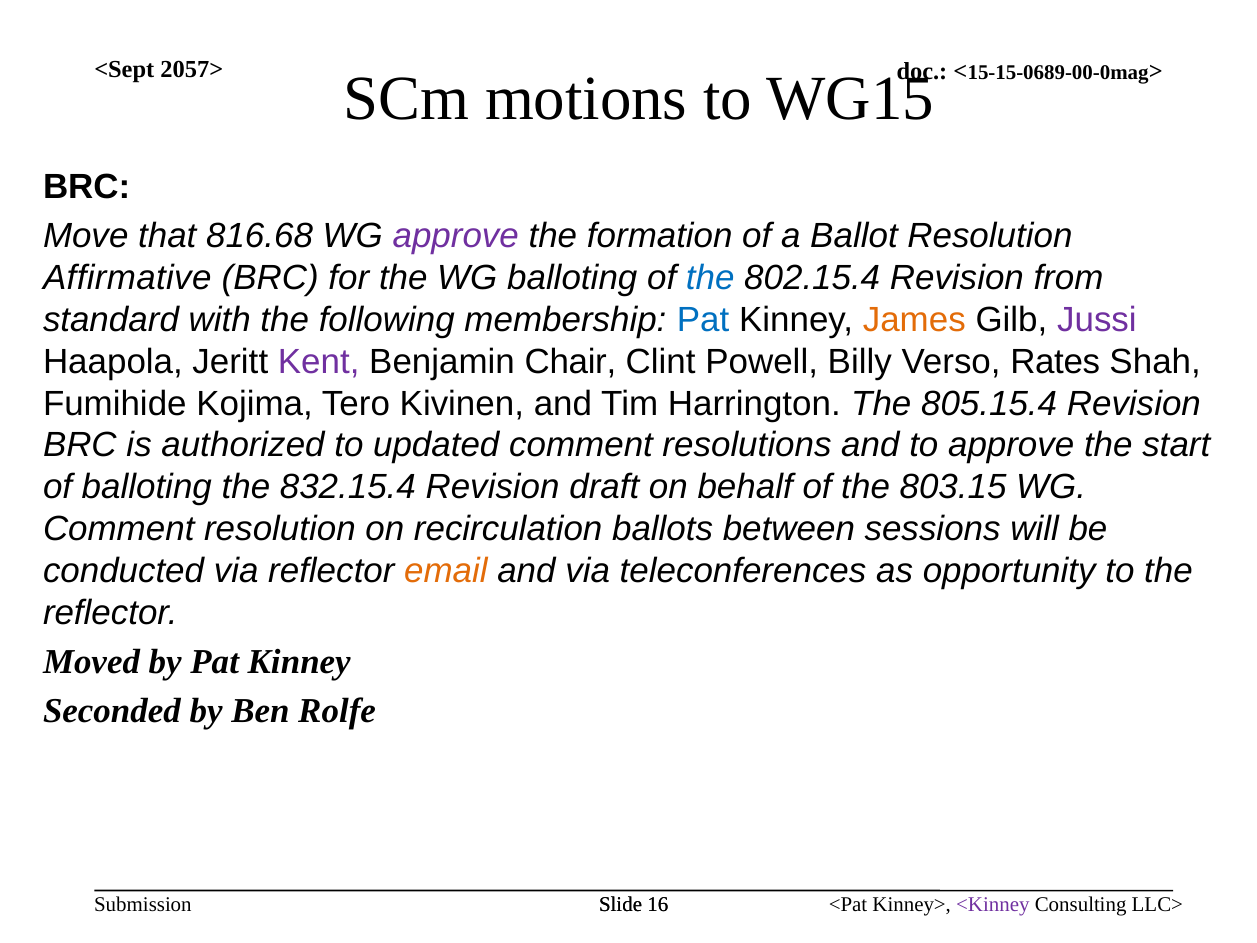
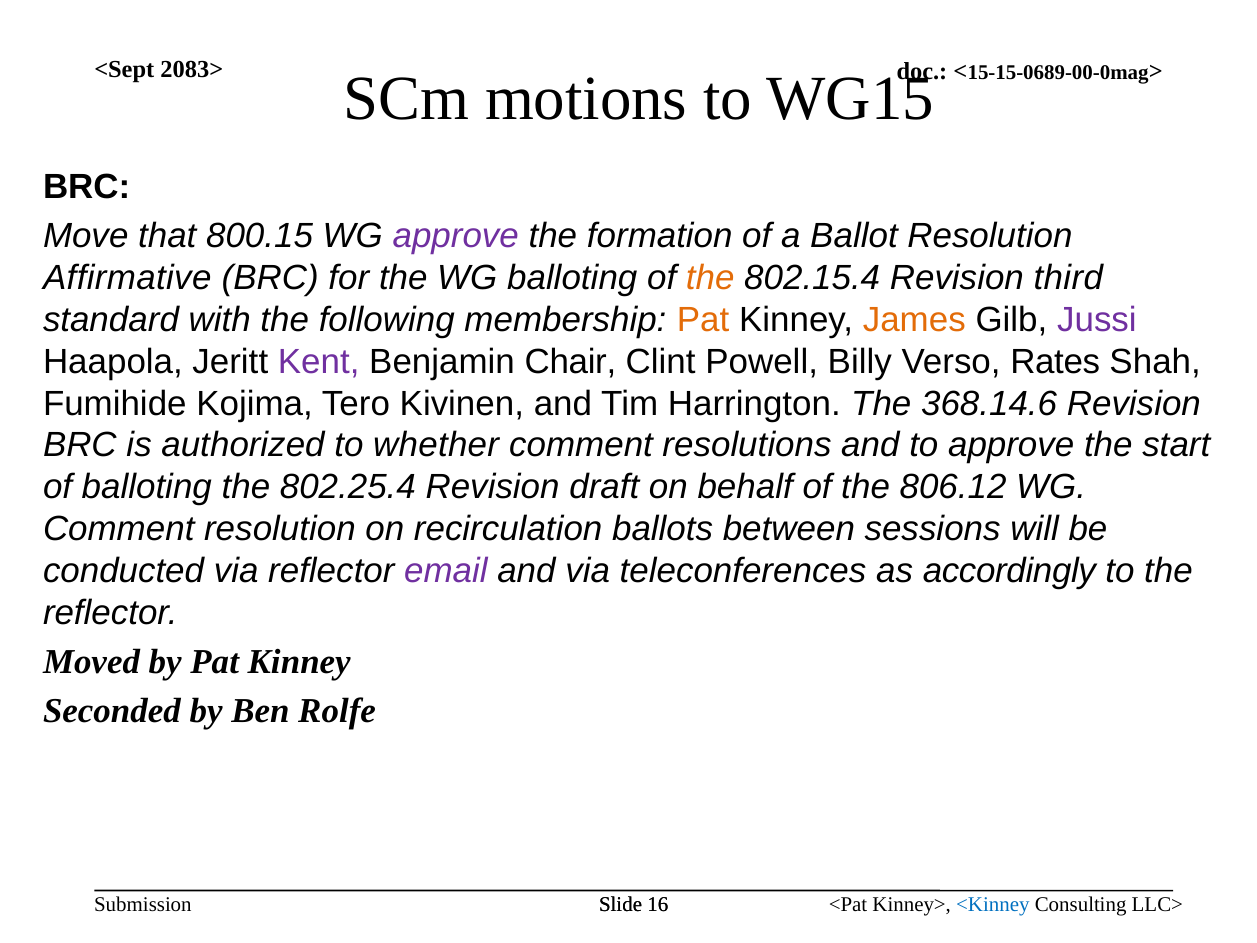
2057>: 2057> -> 2083> (192, 69)
816.68: 816.68 -> 800.15 (260, 236)
the colour: blue -> orange (710, 278)
from: from -> third (1068, 278)
Pat colour: blue -> orange (703, 320)
805.15.4: 805.15.4 -> 368.14.6 (989, 403)
updated: updated -> whether (436, 445)
832.15.4: 832.15.4 -> 802.25.4 (348, 487)
803.15: 803.15 -> 806.12 (953, 487)
email colour: orange -> purple (446, 571)
opportunity: opportunity -> accordingly (1009, 571)
<Kinney colour: purple -> blue (993, 904)
